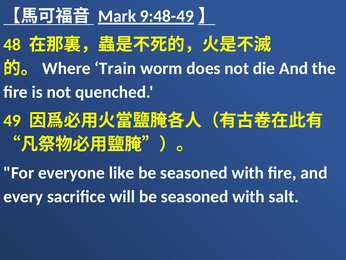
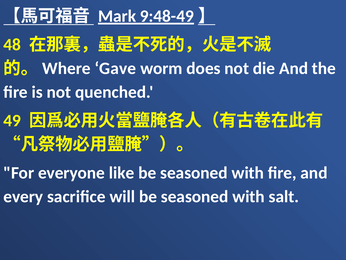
Train: Train -> Gave (115, 68)
